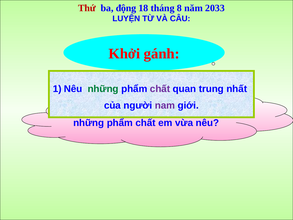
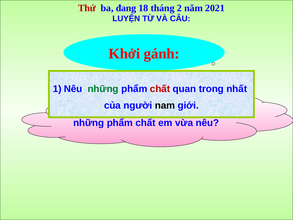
động: động -> đang (126, 8)
tháng 8: 8 -> 2 (179, 8)
2033: 2033 -> 2021 (215, 8)
chất colour: purple -> red (160, 89)
quan trung: trung -> trong (211, 89)
nam colour: purple -> black (165, 105)
